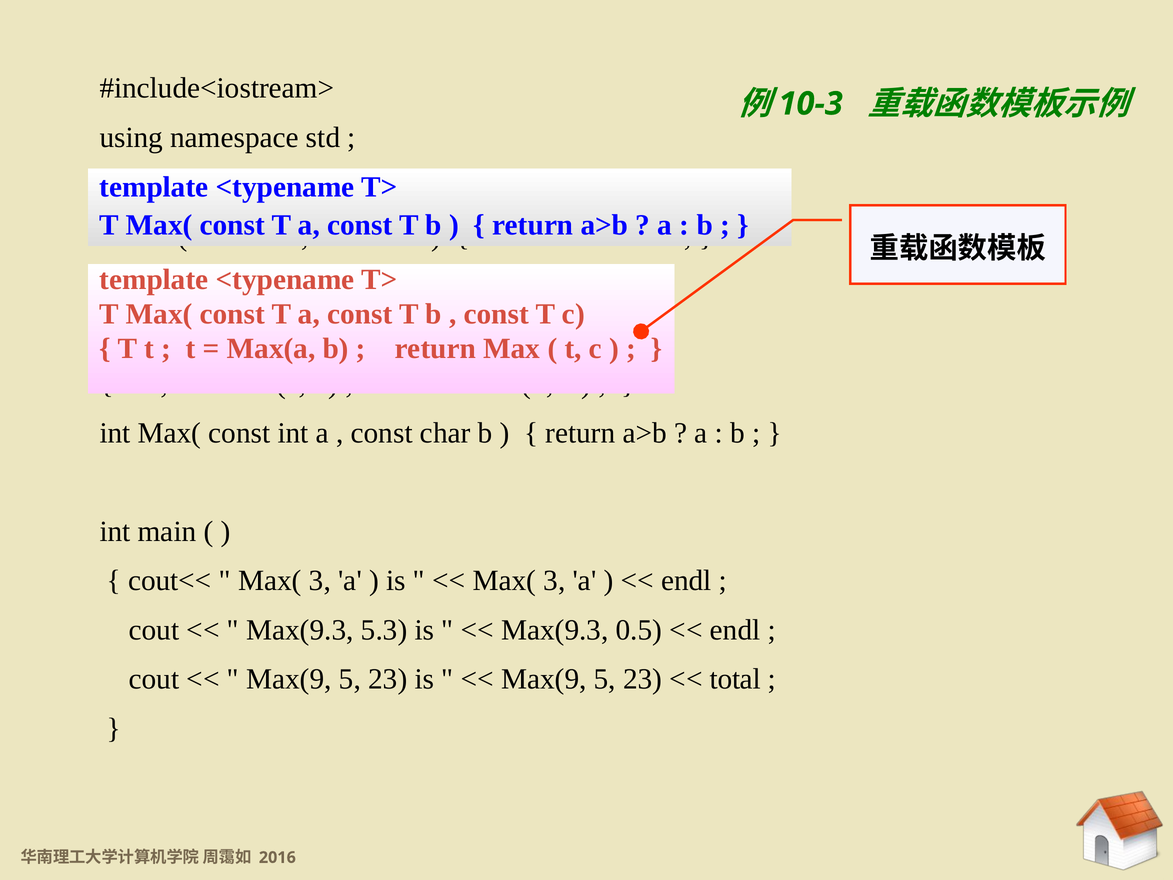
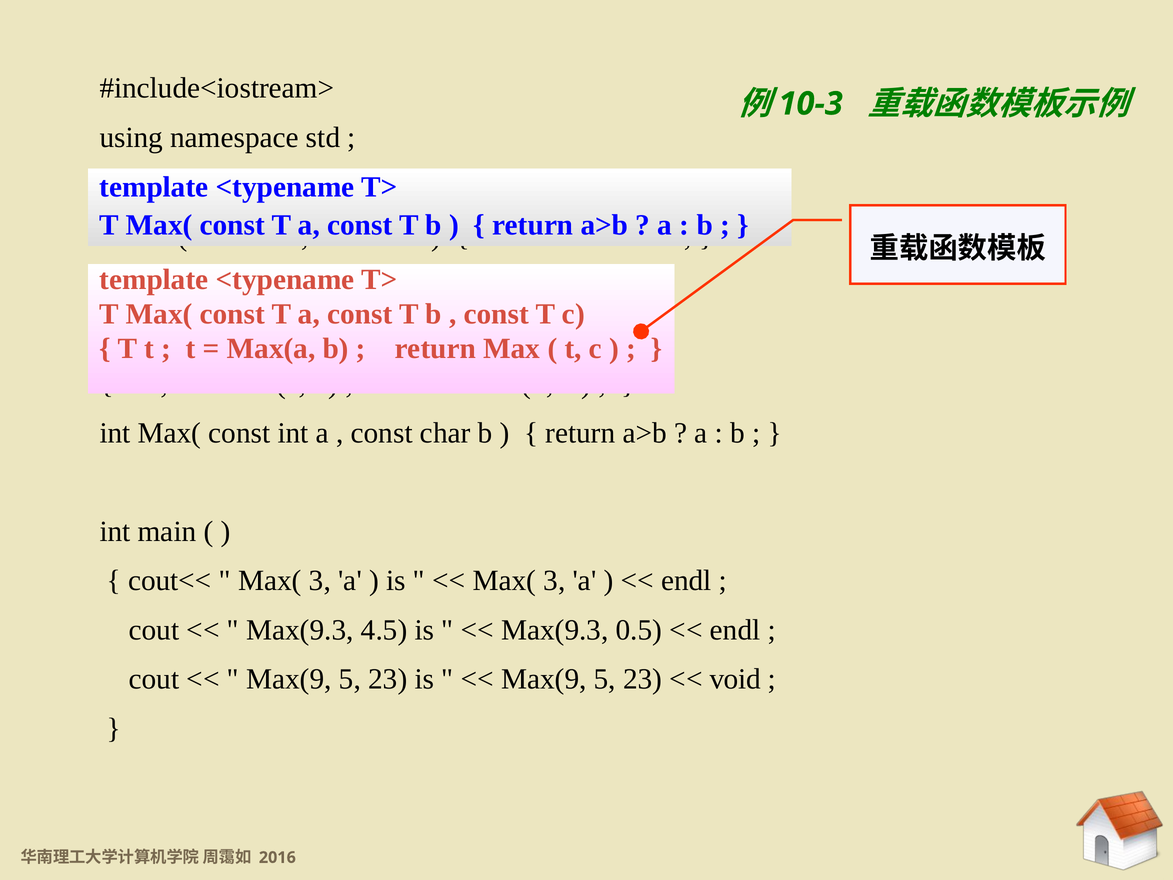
5.3: 5.3 -> 4.5 (384, 630)
total: total -> void (735, 679)
